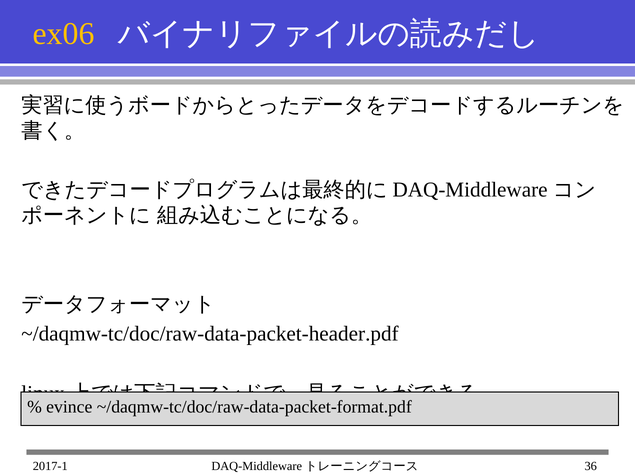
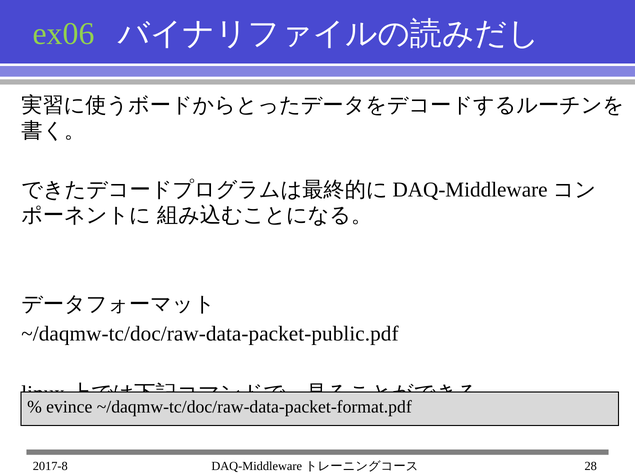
ex06 colour: yellow -> light green (64, 34)
~/daqmw-tc/doc/raw-data-packet-header.pdf: ~/daqmw-tc/doc/raw-data-packet-header.pdf -> ~/daqmw-tc/doc/raw-data-packet-public.pdf (210, 334)
2017-1: 2017-1 -> 2017-8 (50, 467)
36: 36 -> 28 (591, 467)
